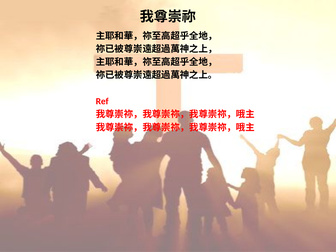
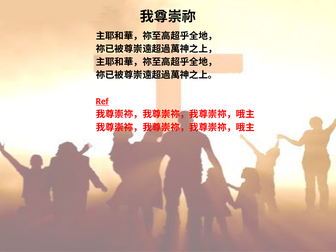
Ref underline: none -> present (102, 101)
